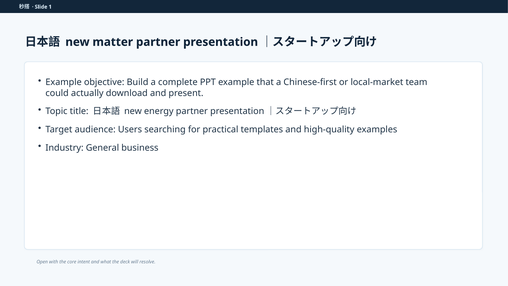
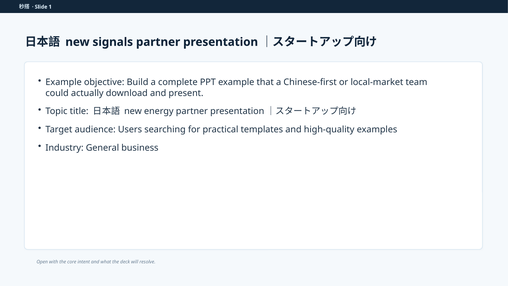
matter: matter -> signals (113, 42)
